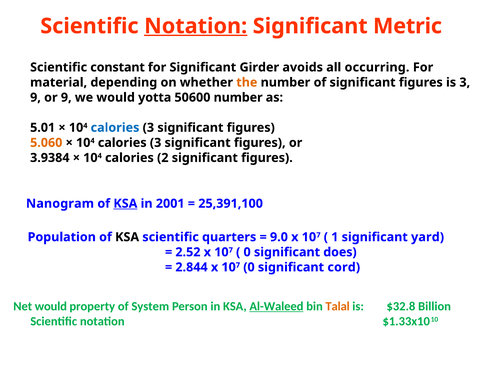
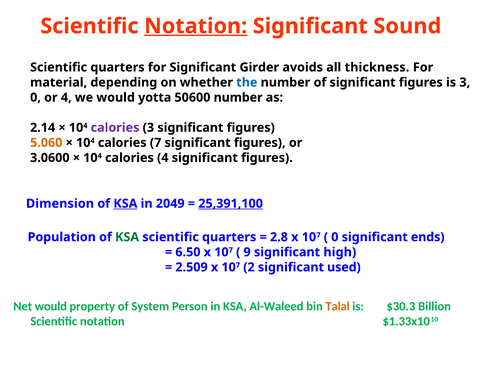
Metric: Metric -> Sound (407, 26)
constant: constant -> quarters (118, 67)
occurring: occurring -> thickness (377, 67)
the colour: orange -> blue (247, 82)
9: 9 -> 0 (35, 98)
or 9: 9 -> 4 (66, 98)
5.01: 5.01 -> 2.14 (43, 128)
calories colour: blue -> purple (115, 128)
3: 3 -> 7 (156, 143)
3.9384: 3.9384 -> 3.0600 (50, 158)
calories 2: 2 -> 4 (163, 158)
Nanogram: Nanogram -> Dimension (60, 204)
2001: 2001 -> 2049 (170, 204)
25,391,100 underline: none -> present (231, 204)
KSA colour: black -> green (127, 237)
9.0: 9.0 -> 2.8 (279, 237)
1: 1 -> 0 (335, 237)
yard: yard -> ends (428, 237)
2.52: 2.52 -> 6.50 (188, 252)
0: 0 -> 9 (247, 252)
does: does -> high (340, 252)
2.844: 2.844 -> 2.509 (192, 267)
107 0: 0 -> 2 (249, 267)
cord: cord -> used (344, 267)
Al-Waleed underline: present -> none (276, 306)
$32.8: $32.8 -> $30.3 (401, 306)
